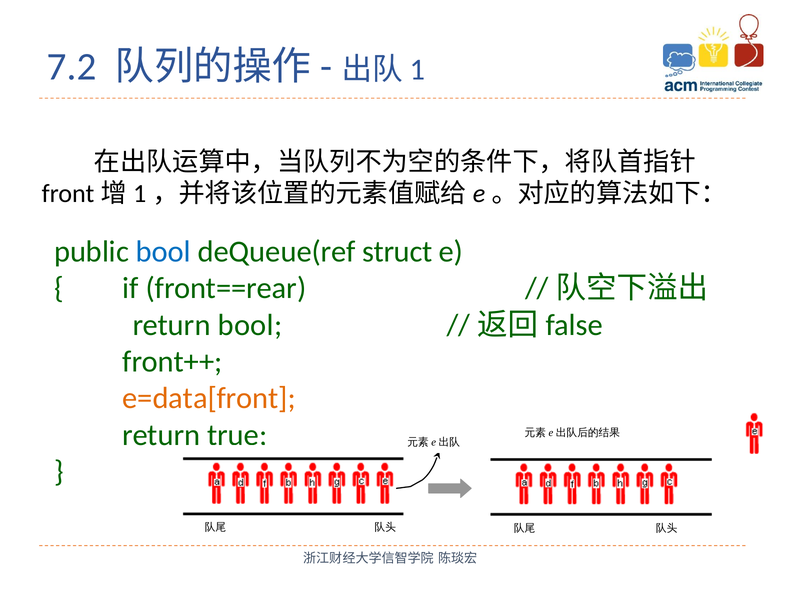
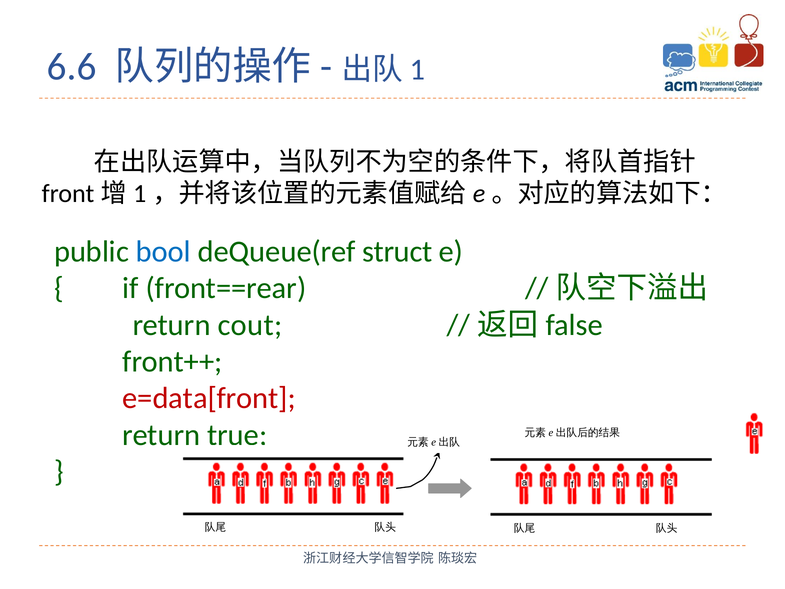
7.2: 7.2 -> 6.6 (72, 67)
return bool: bool -> cout (250, 325)
e=data[front colour: orange -> red (209, 398)
